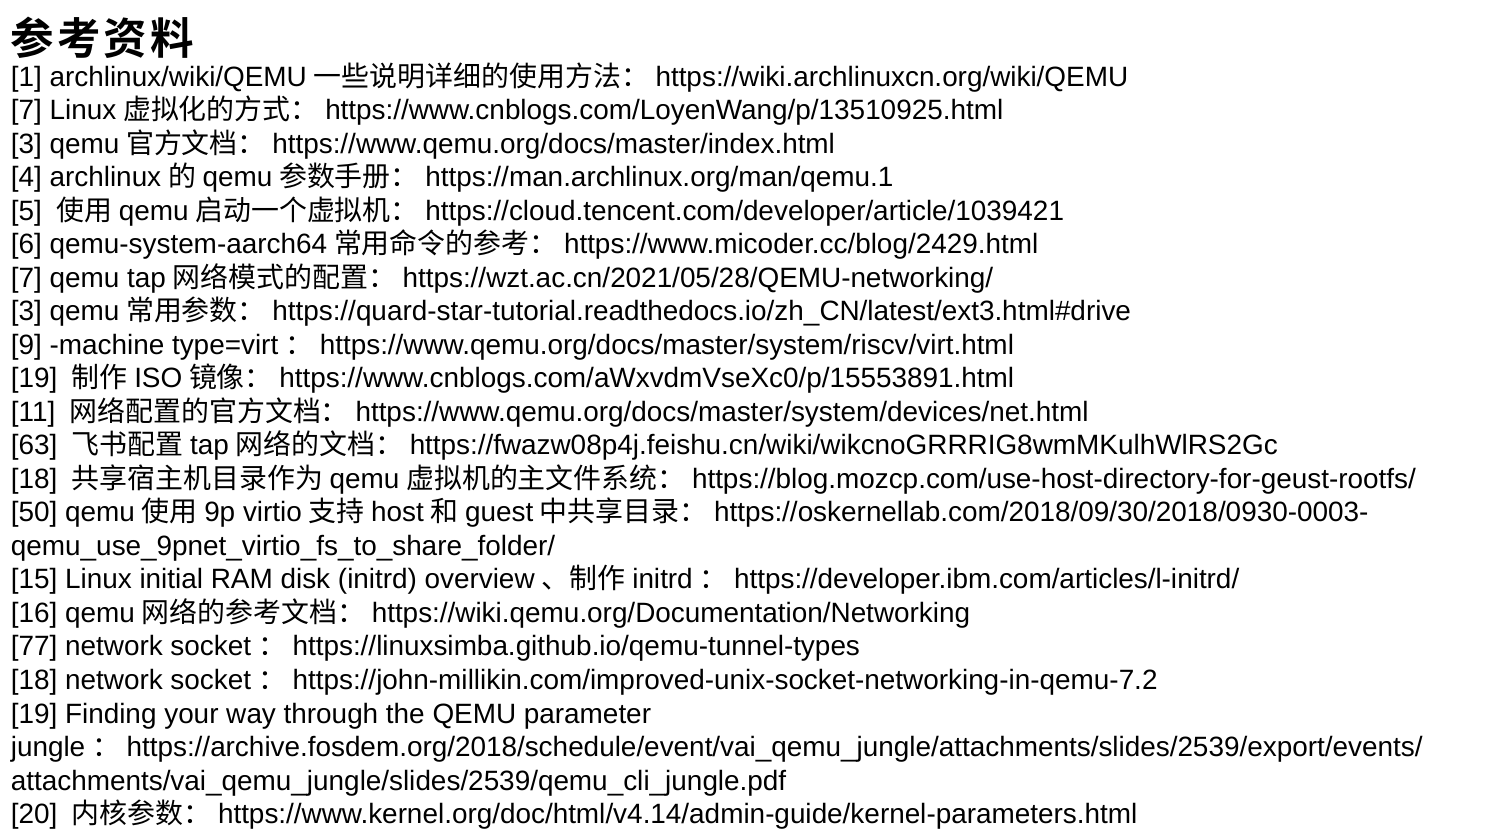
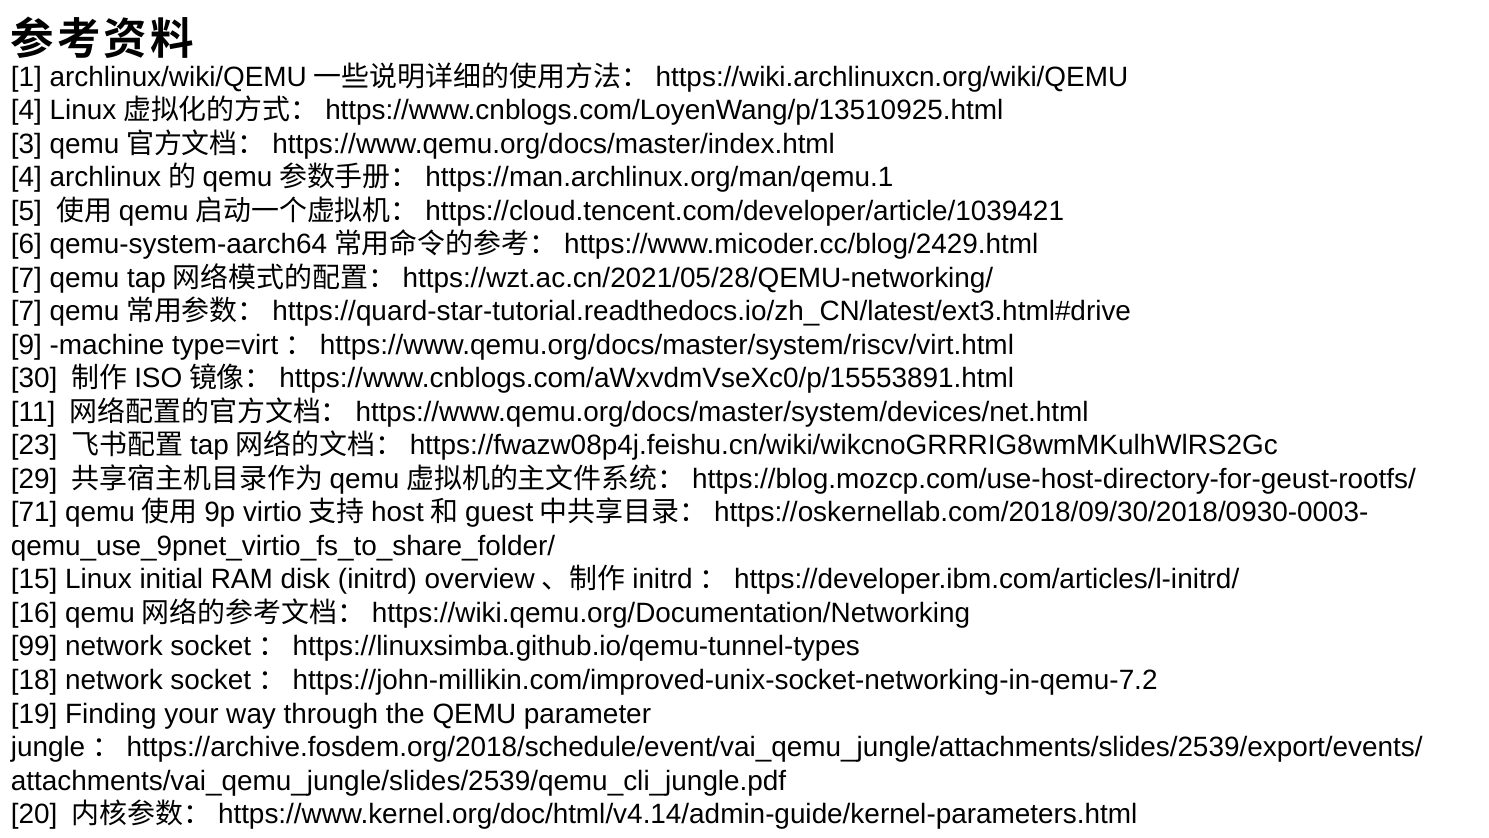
7: 7 -> 4 (26, 110)
3: 3 -> 7 (26, 311)
19: 19 -> 30 (34, 378)
63: 63 -> 23 (34, 445)
18: 18 -> 29 (34, 479)
50: 50 -> 71 (34, 512)
77: 77 -> 99 (34, 646)
